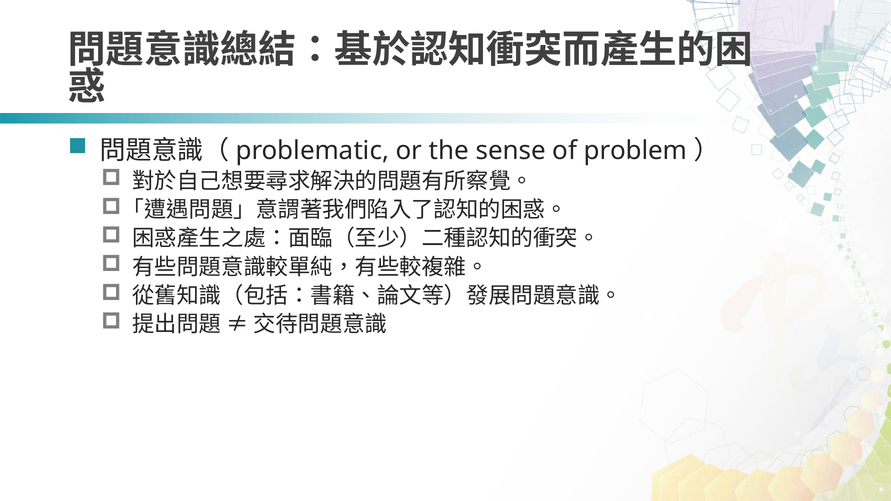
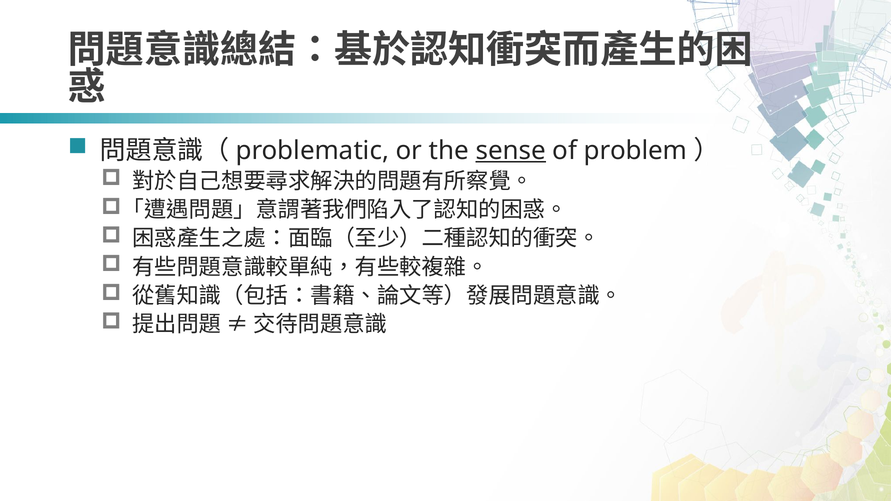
sense underline: none -> present (511, 151)
